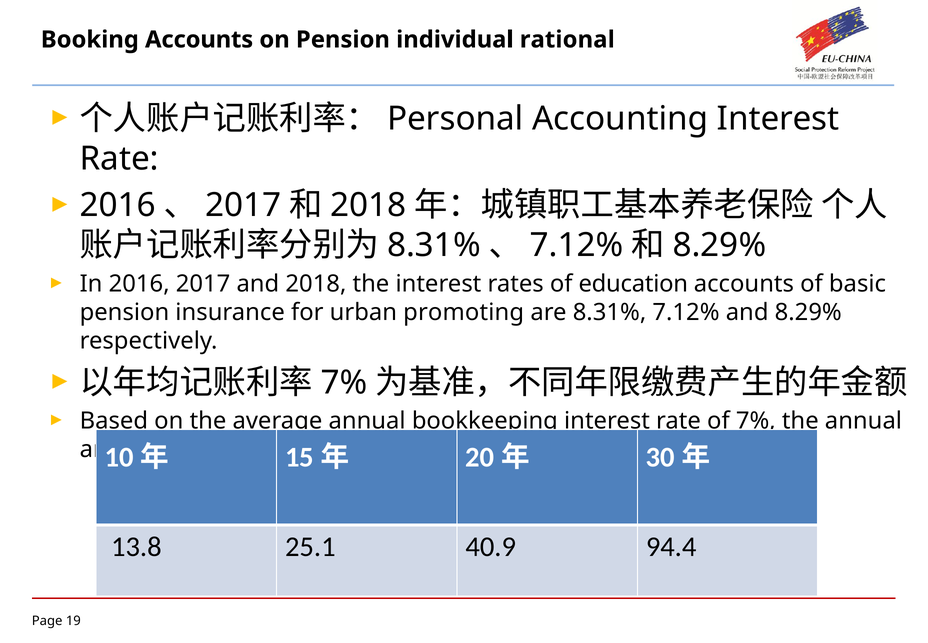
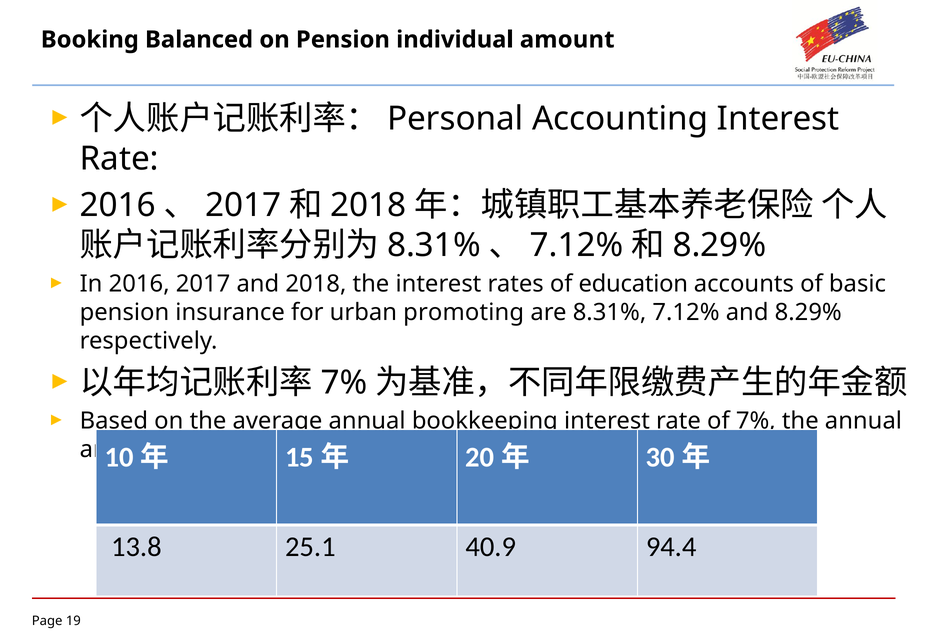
Booking Accounts: Accounts -> Balanced (199, 40)
individual rational: rational -> amount (567, 40)
